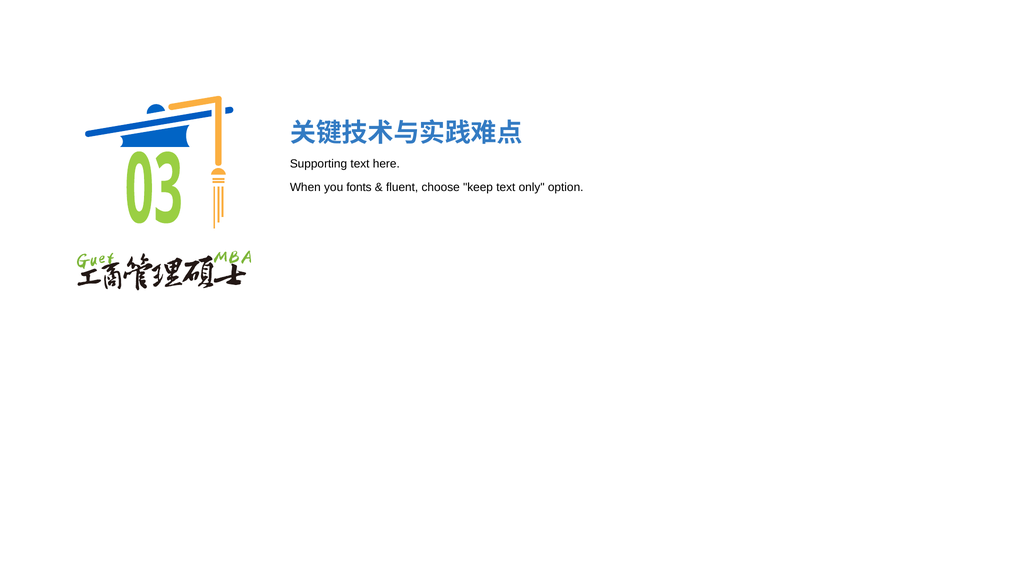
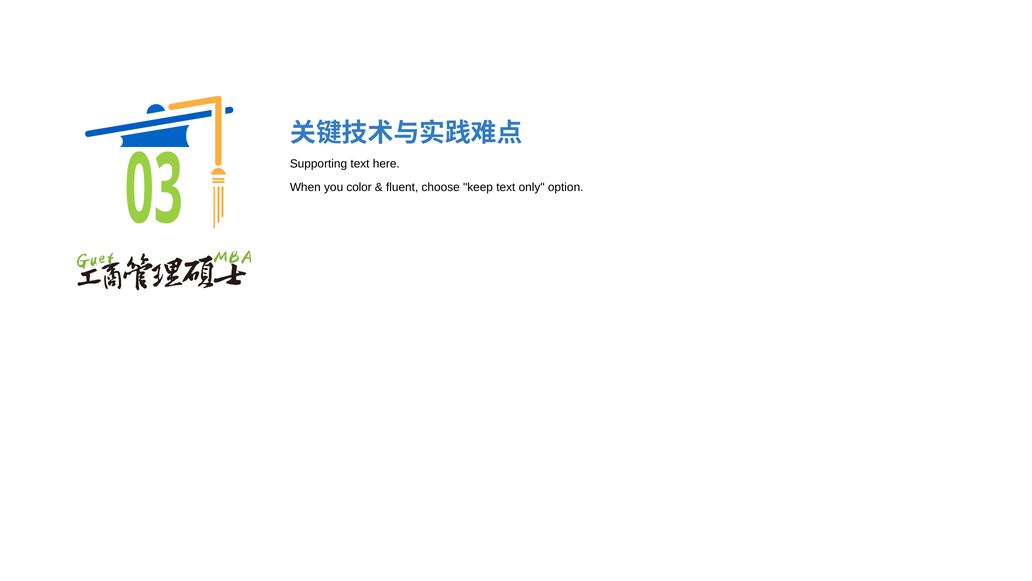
fonts: fonts -> color (359, 187)
